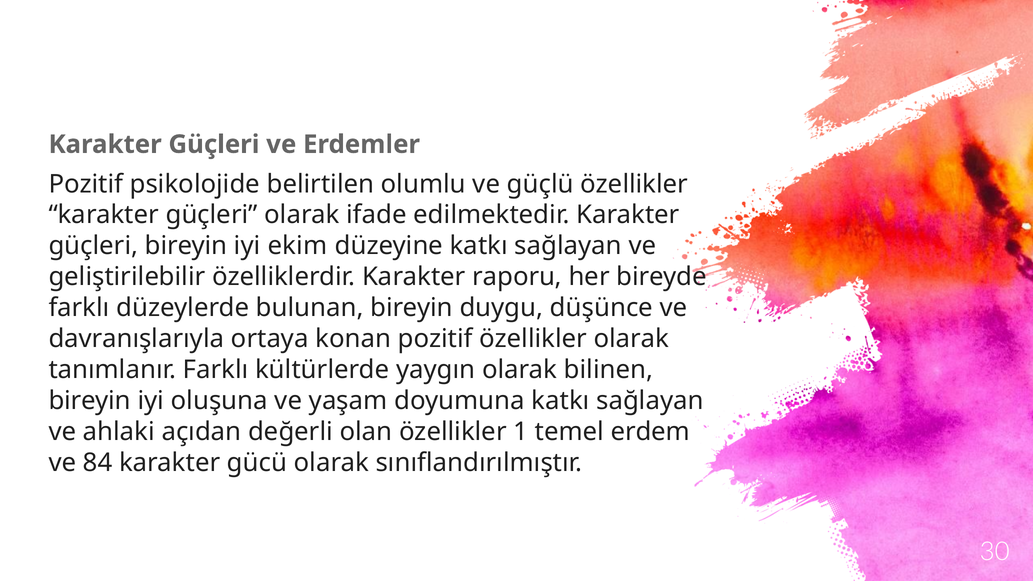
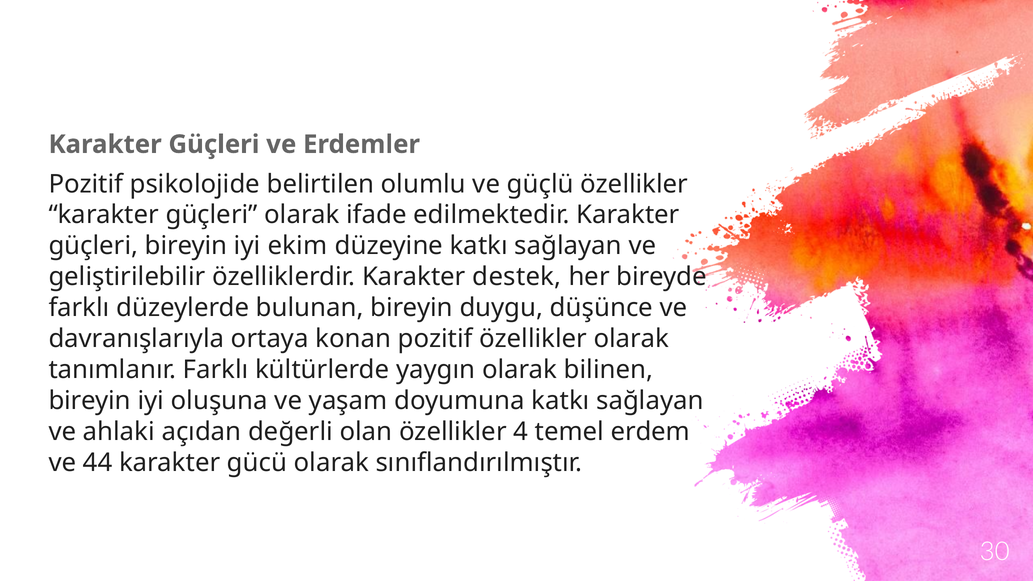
raporu: raporu -> destek (517, 277)
1: 1 -> 4 (521, 432)
84: 84 -> 44 (98, 463)
